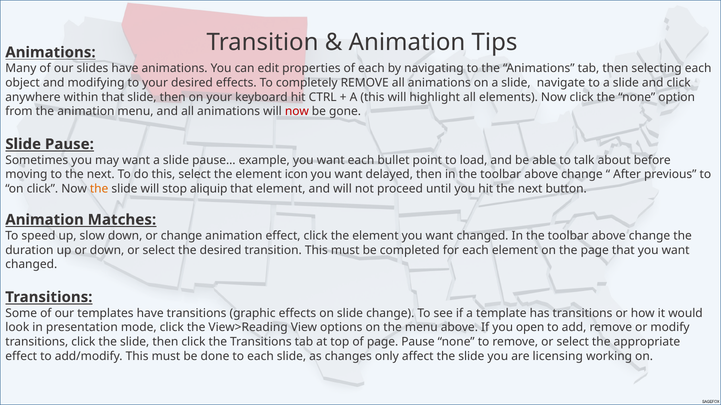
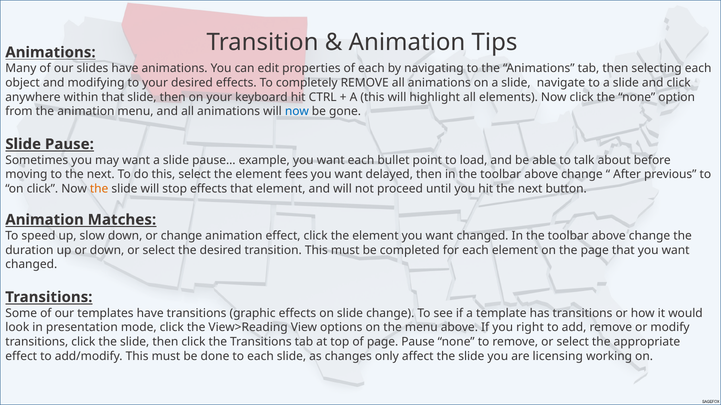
now colour: red -> blue (297, 112)
icon: icon -> fees (296, 175)
stop aliquip: aliquip -> effects (209, 189)
open: open -> right (530, 328)
